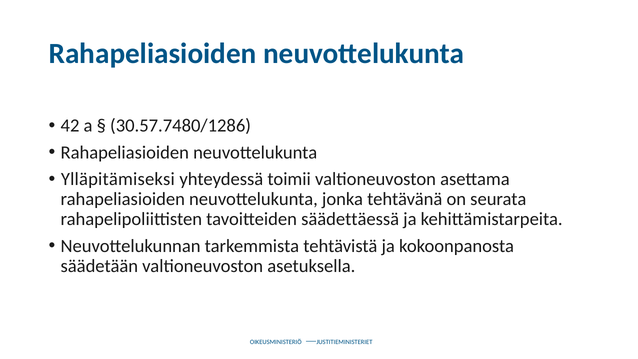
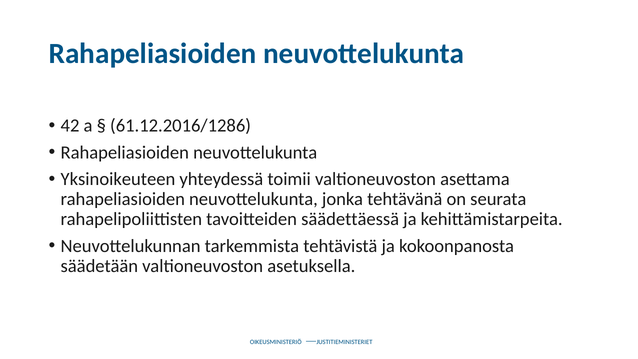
30.57.7480/1286: 30.57.7480/1286 -> 61.12.2016/1286 (181, 126)
Ylläpitämiseksi: Ylläpitämiseksi -> Yksinoikeuteen (118, 179)
